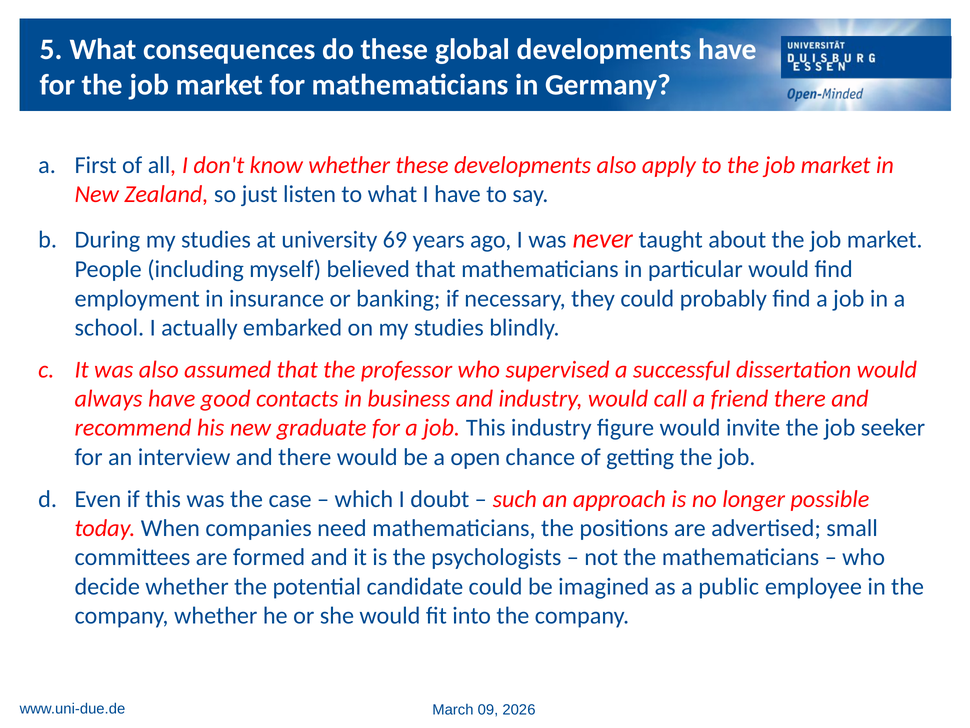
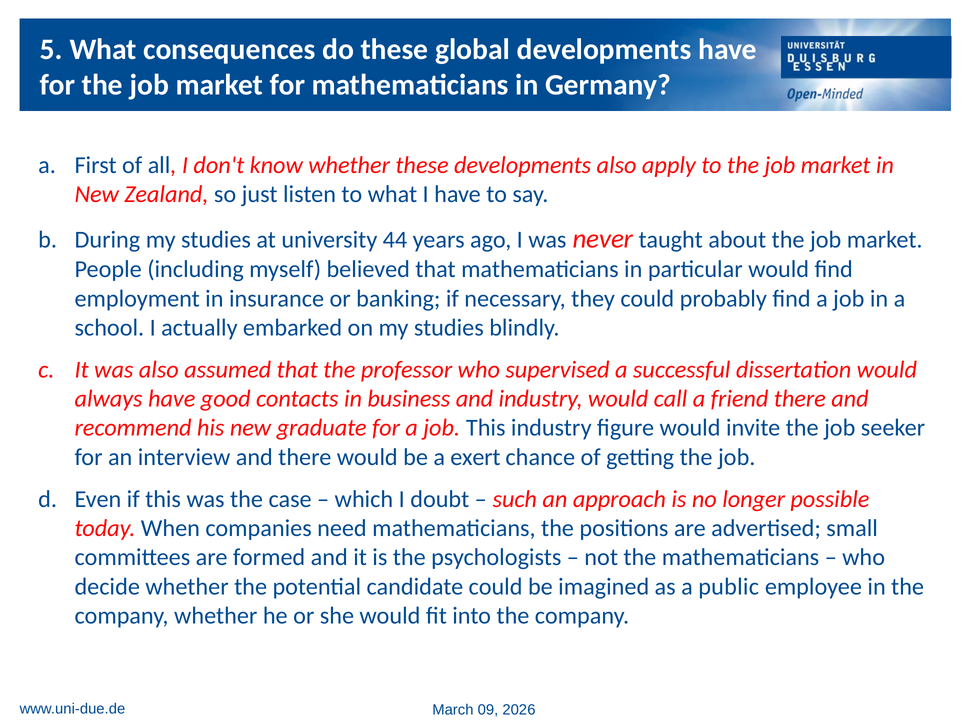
69: 69 -> 44 (395, 240)
open: open -> exert (475, 457)
